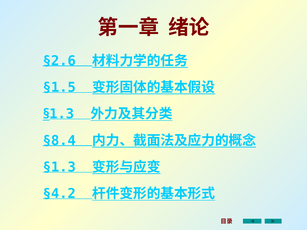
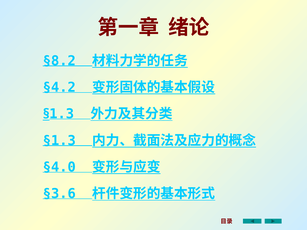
§2.6: §2.6 -> §8.2 (59, 61)
§1.5: §1.5 -> §4.2 (59, 87)
§8.4: §8.4 -> §1.3 (59, 141)
§1.3: §1.3 -> §4.0 (59, 167)
§4.2: §4.2 -> §3.6 (59, 194)
